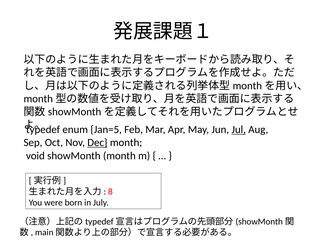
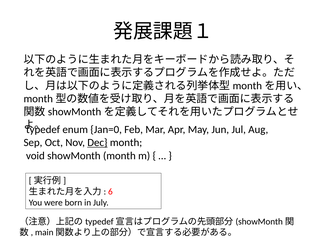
Jan=5: Jan=5 -> Jan=0 (106, 129)
Jul underline: present -> none (239, 129)
8: 8 -> 6 (110, 191)
